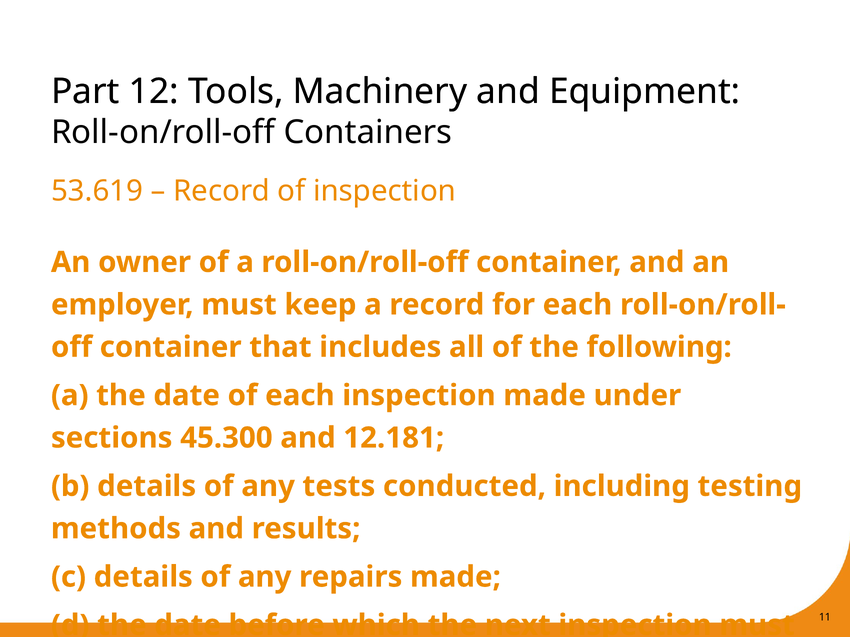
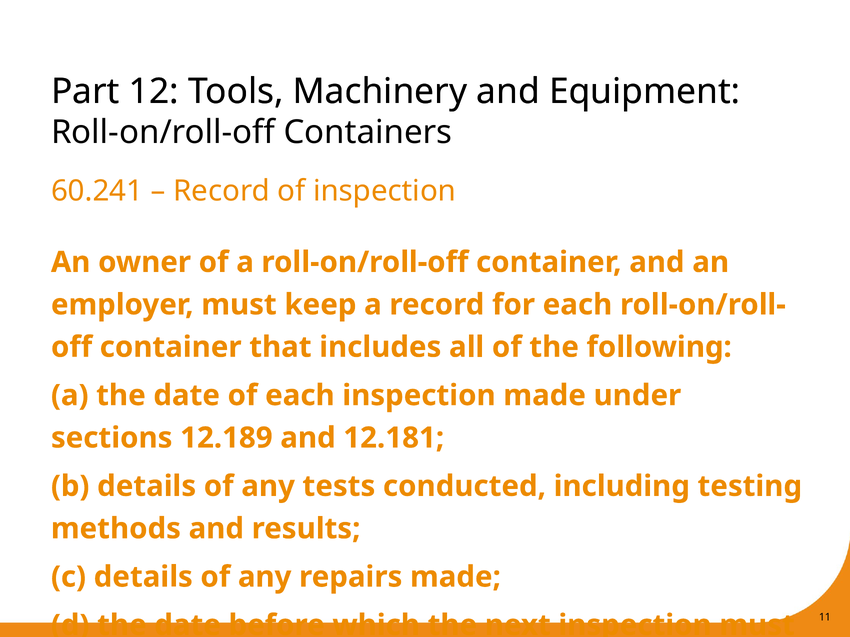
53.619: 53.619 -> 60.241 (97, 191)
45.300: 45.300 -> 12.189 (226, 438)
